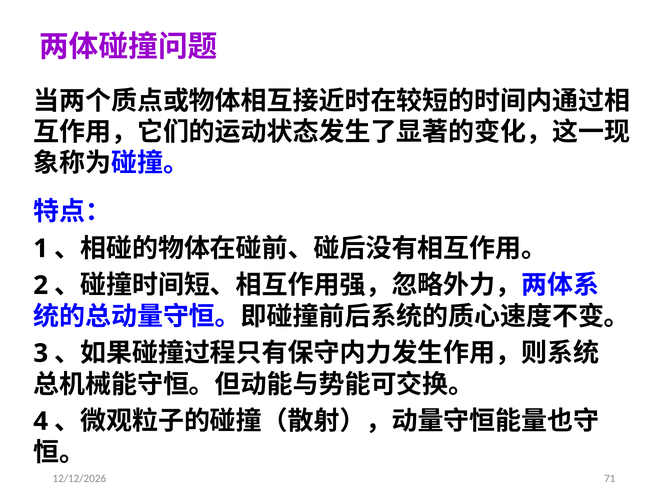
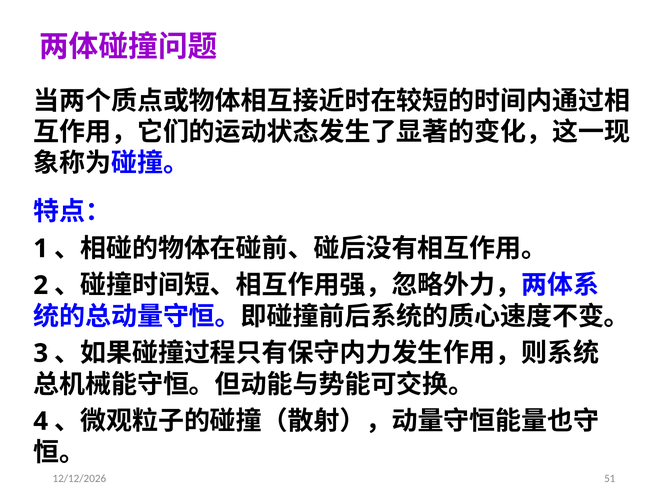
71: 71 -> 51 (610, 478)
